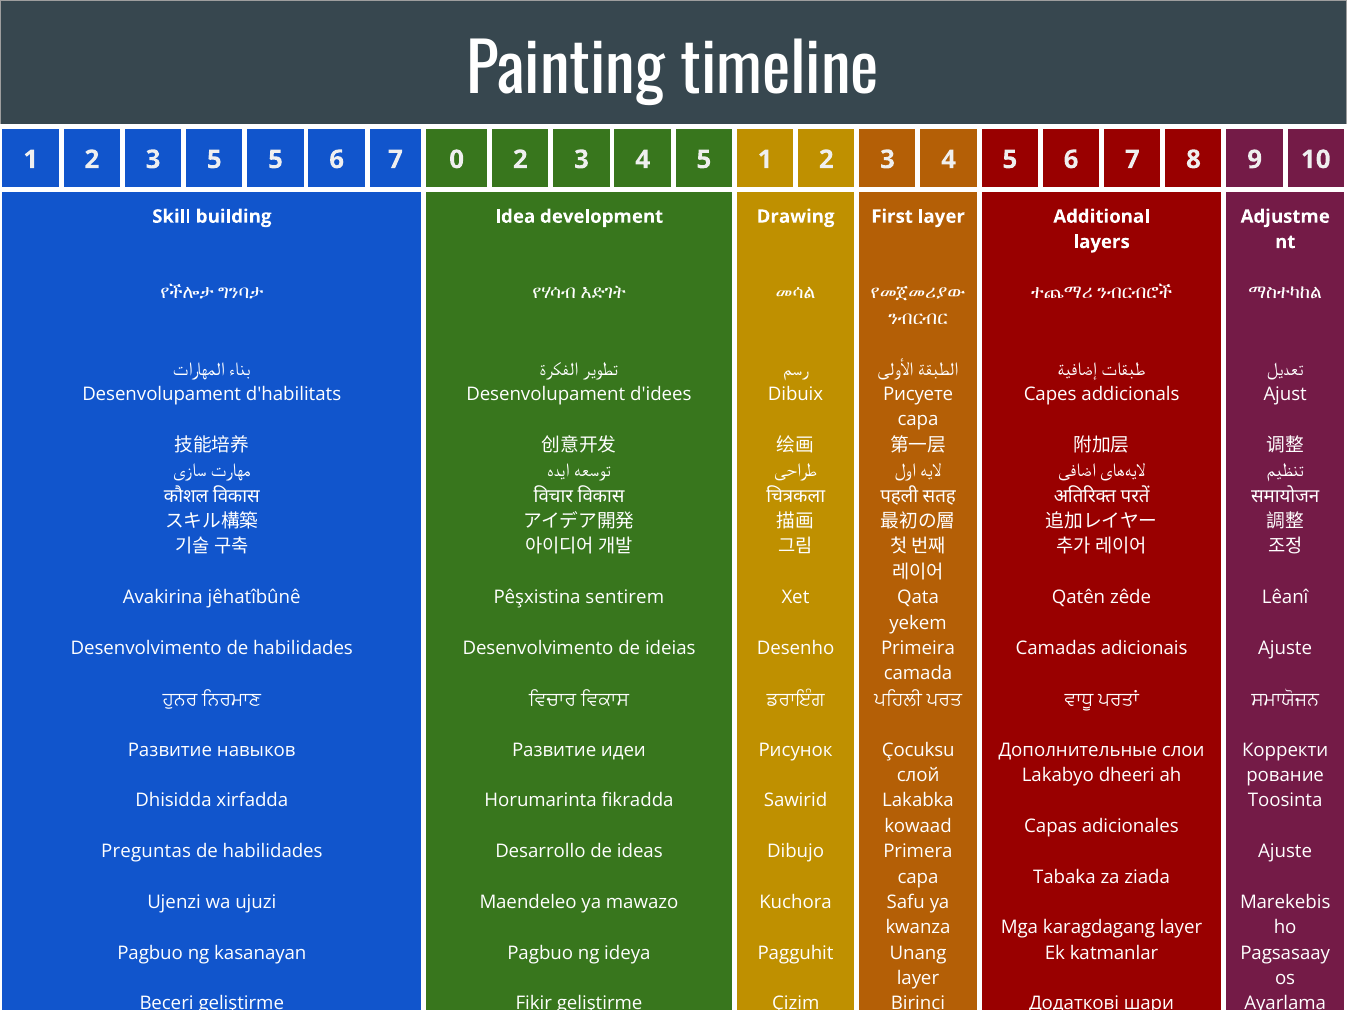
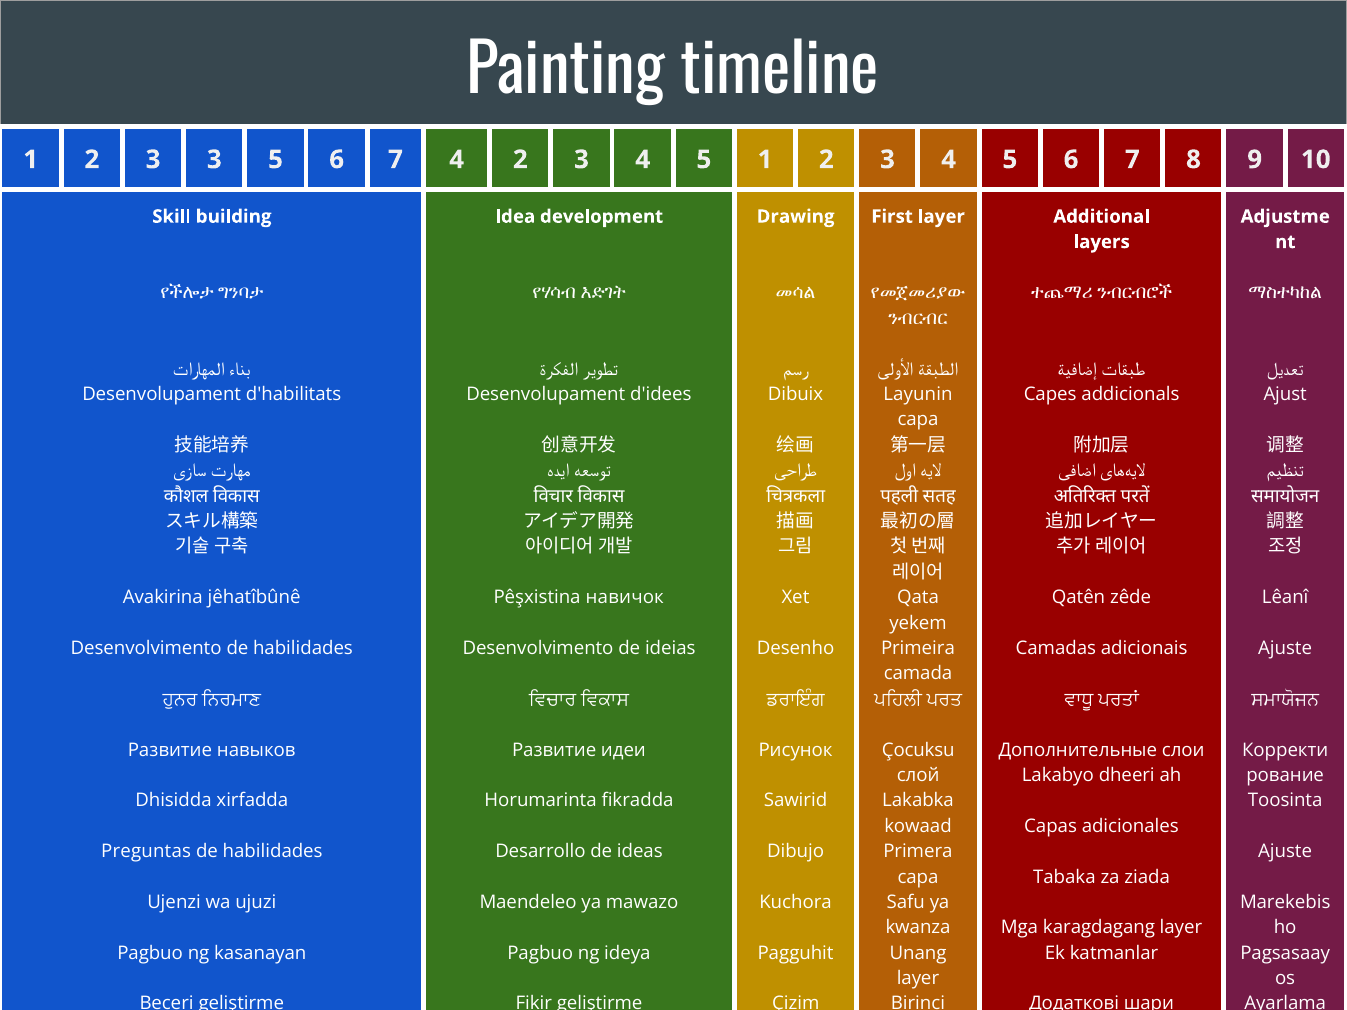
3 5: 5 -> 3 (214, 160)
7 0: 0 -> 4 (457, 160)
Рисуете: Рисуете -> Layunin (918, 394)
Pêşxistina sentirem: sentirem -> навичок (625, 598)
